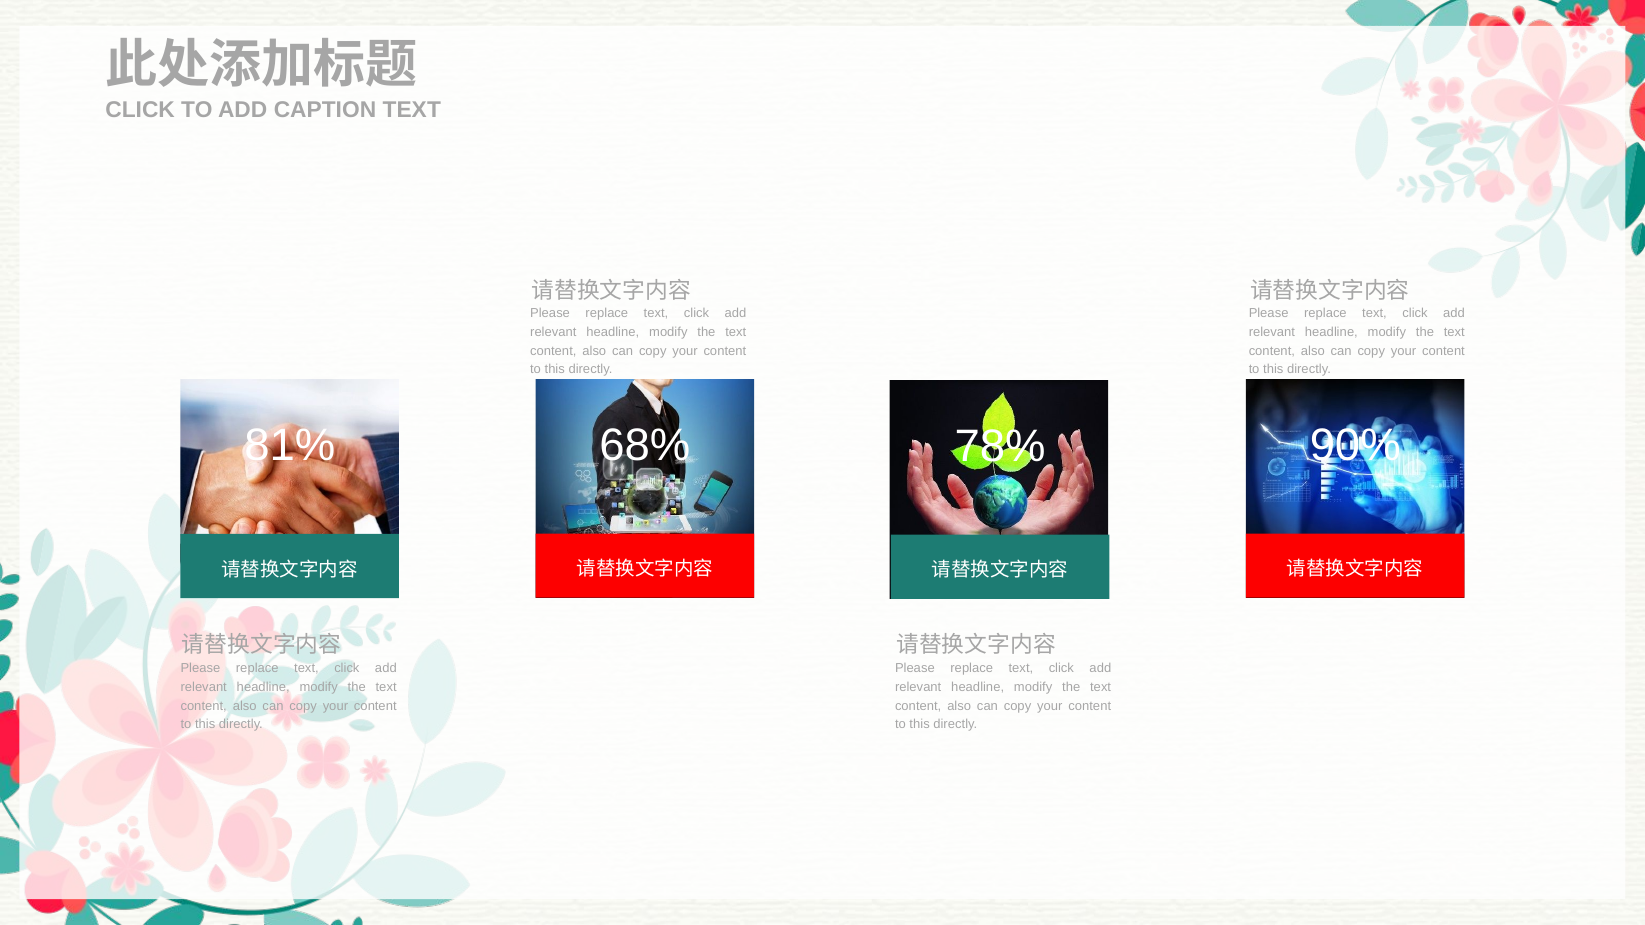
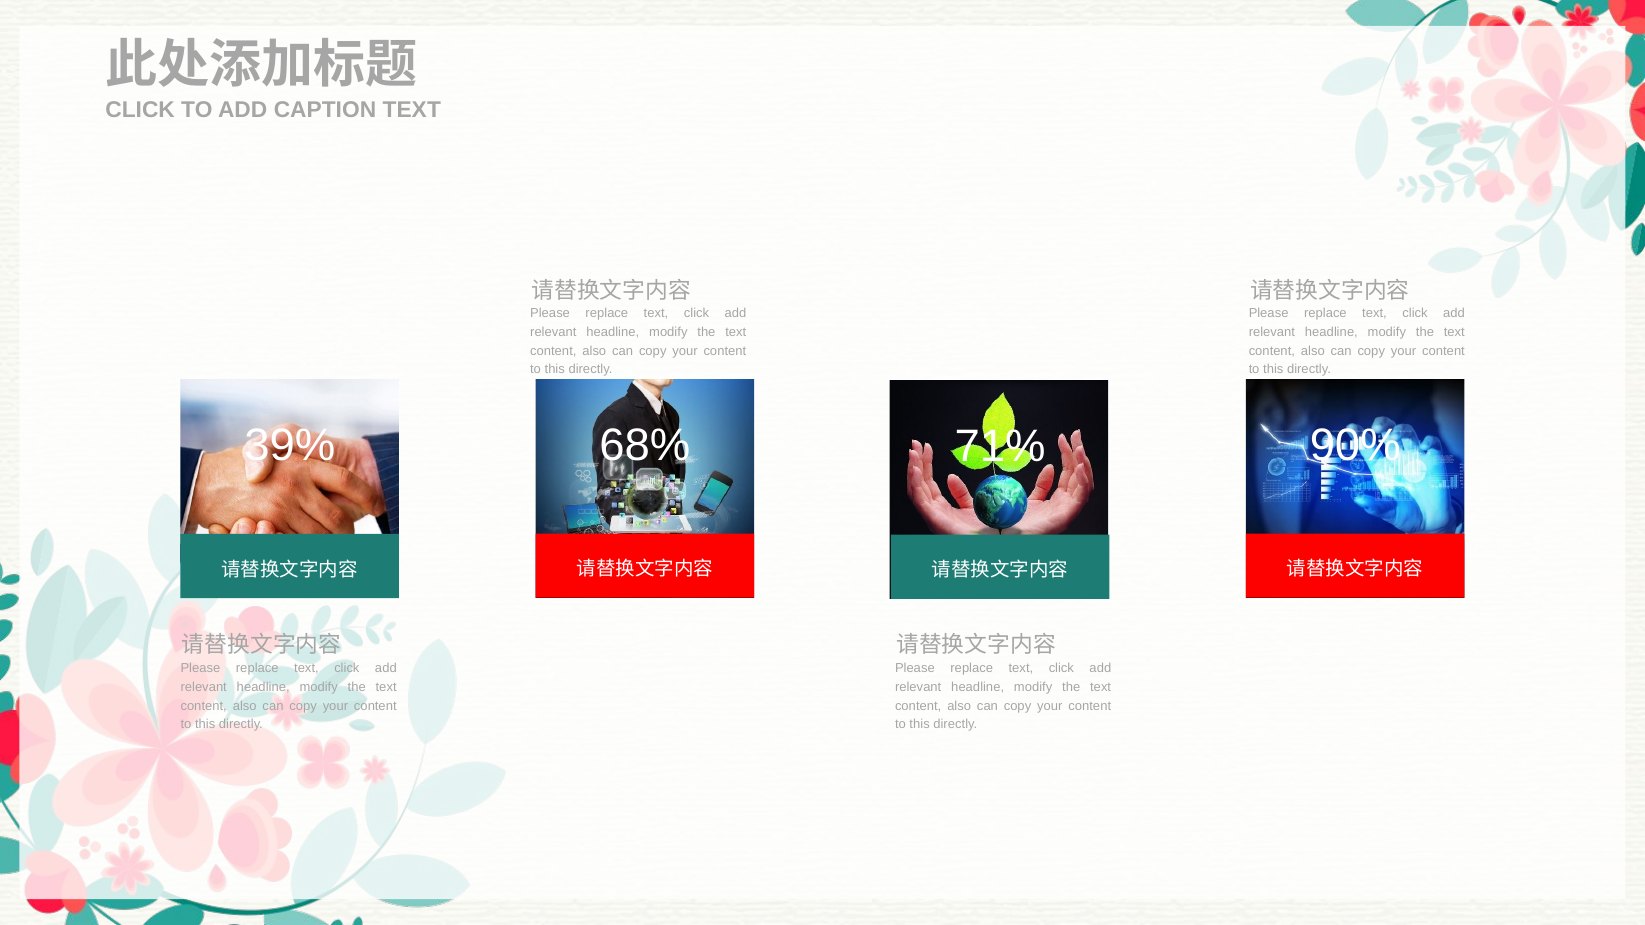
81%: 81% -> 39% (290, 446)
78%: 78% -> 71% (1000, 446)
